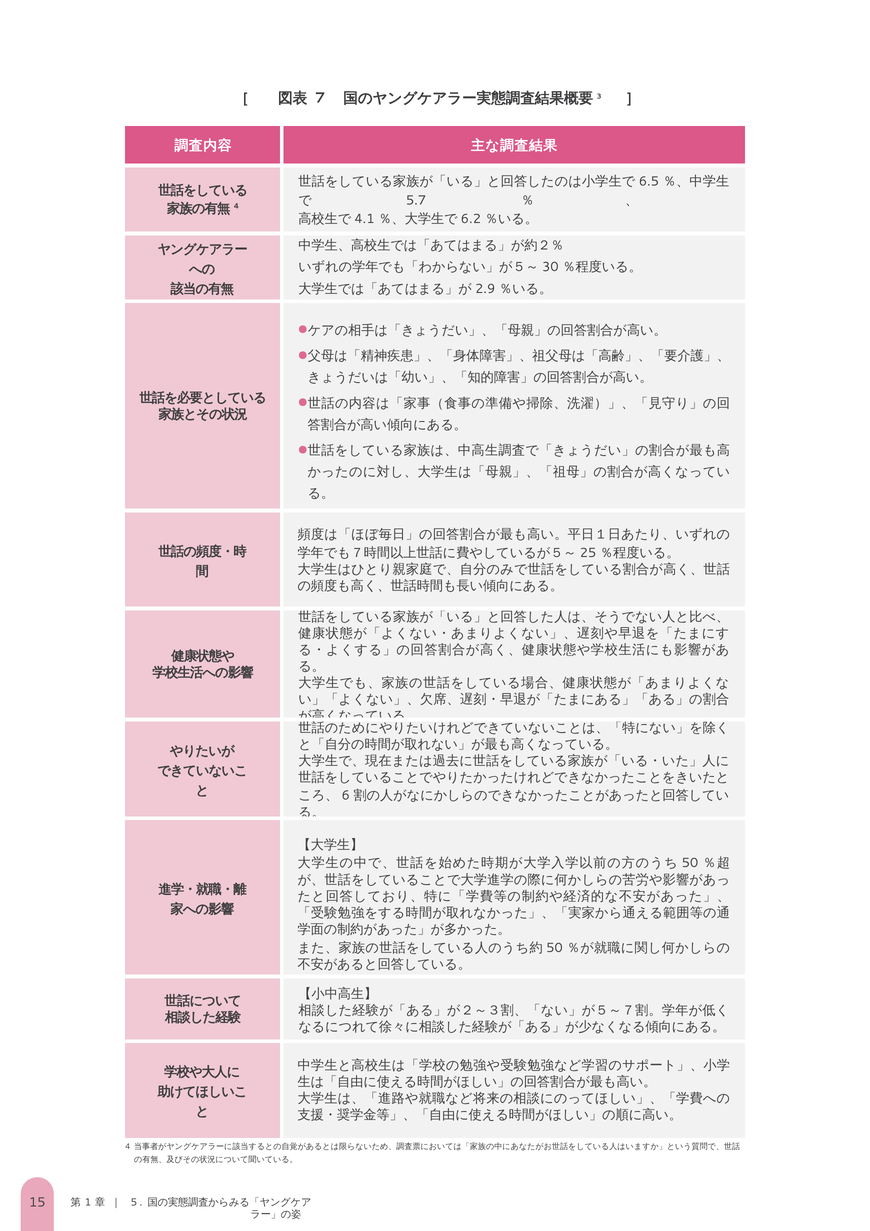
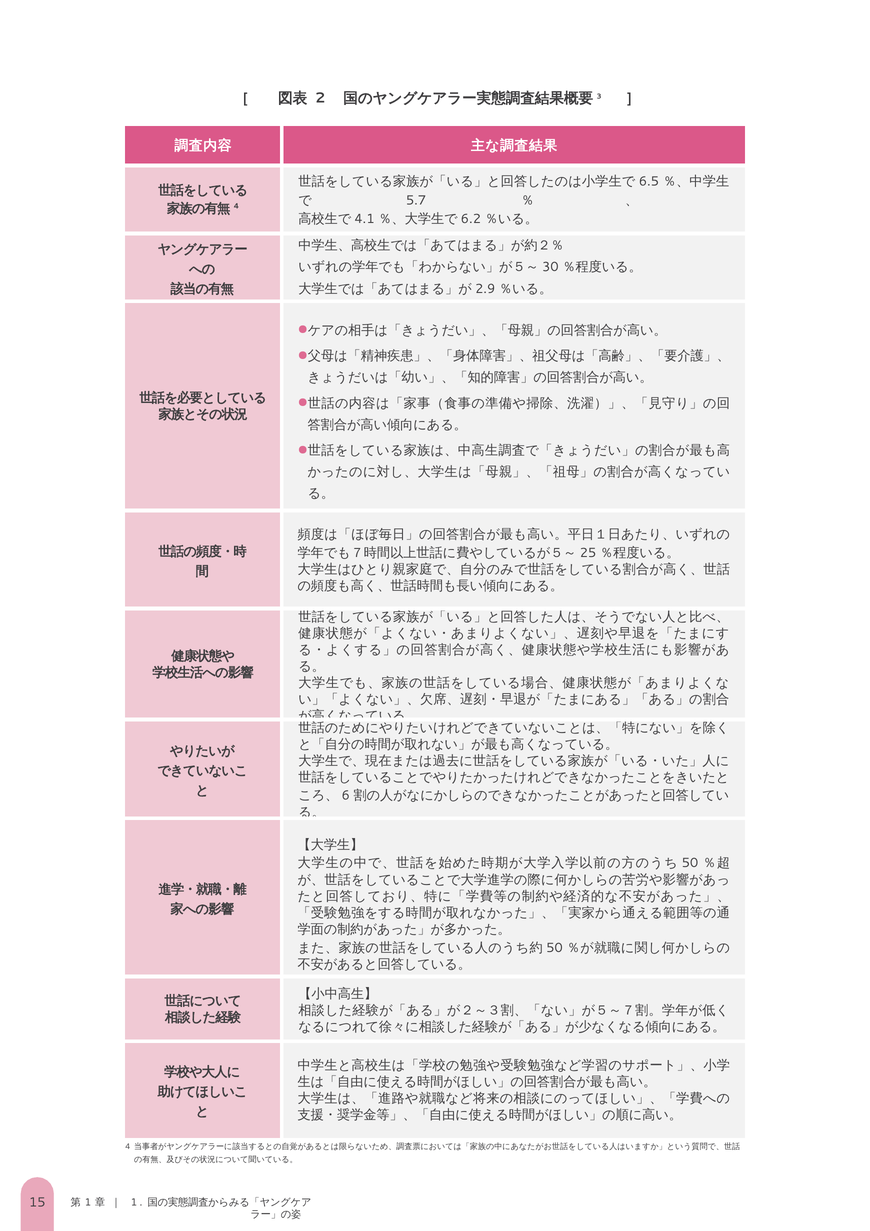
7: 7 -> 2 (320, 98)
5: 5 -> 1 (134, 1202)
